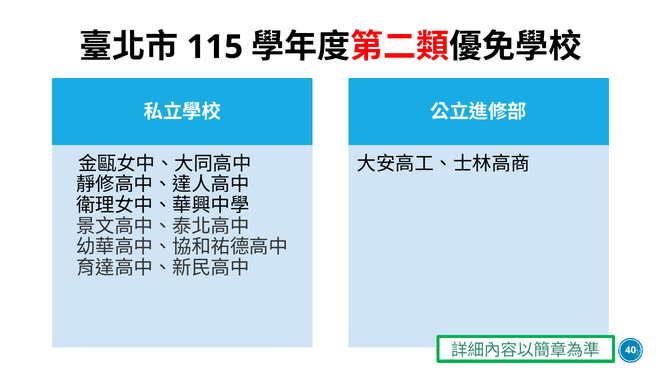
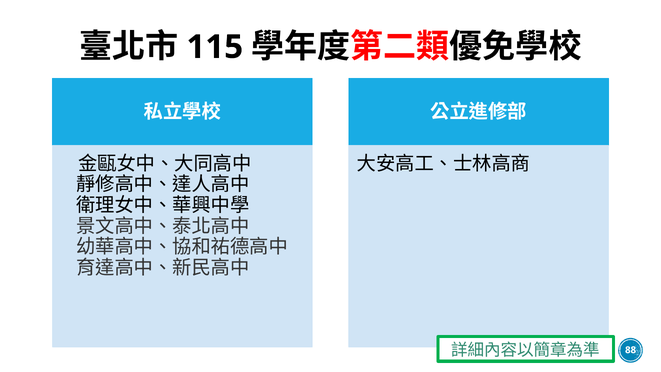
40: 40 -> 88 (631, 350)
